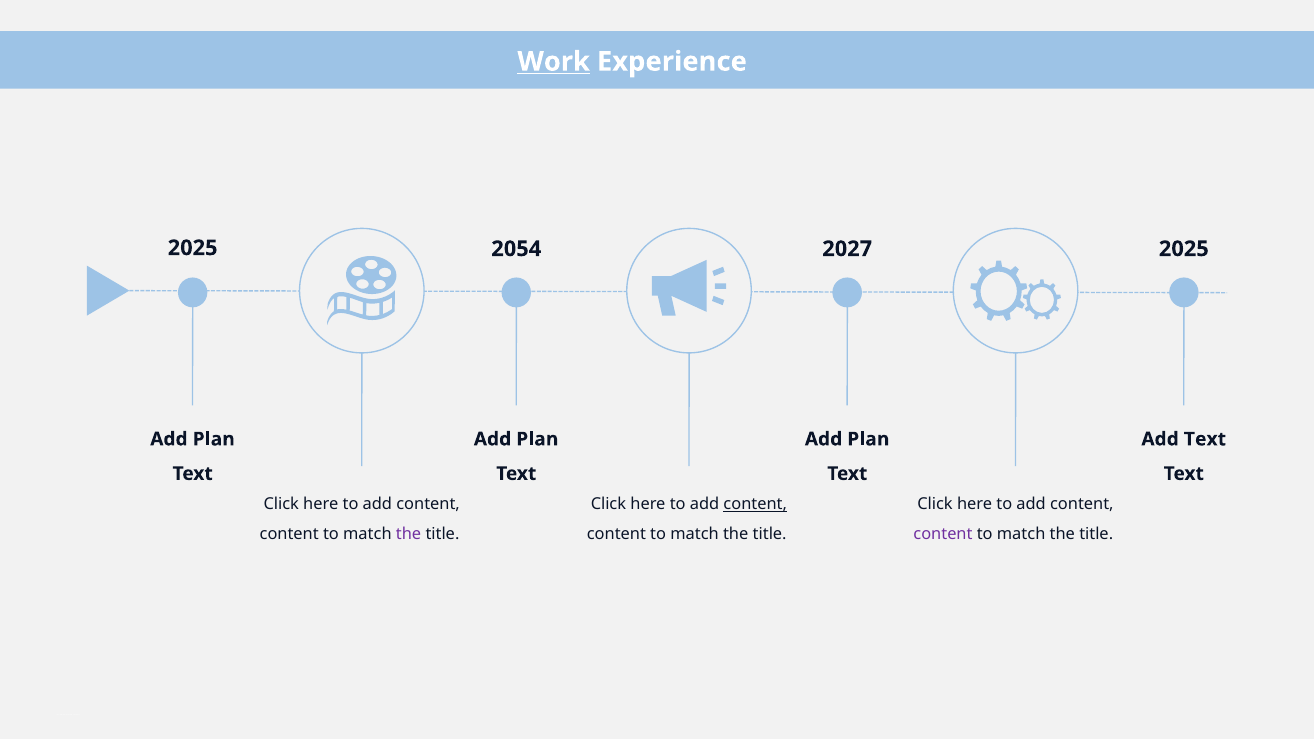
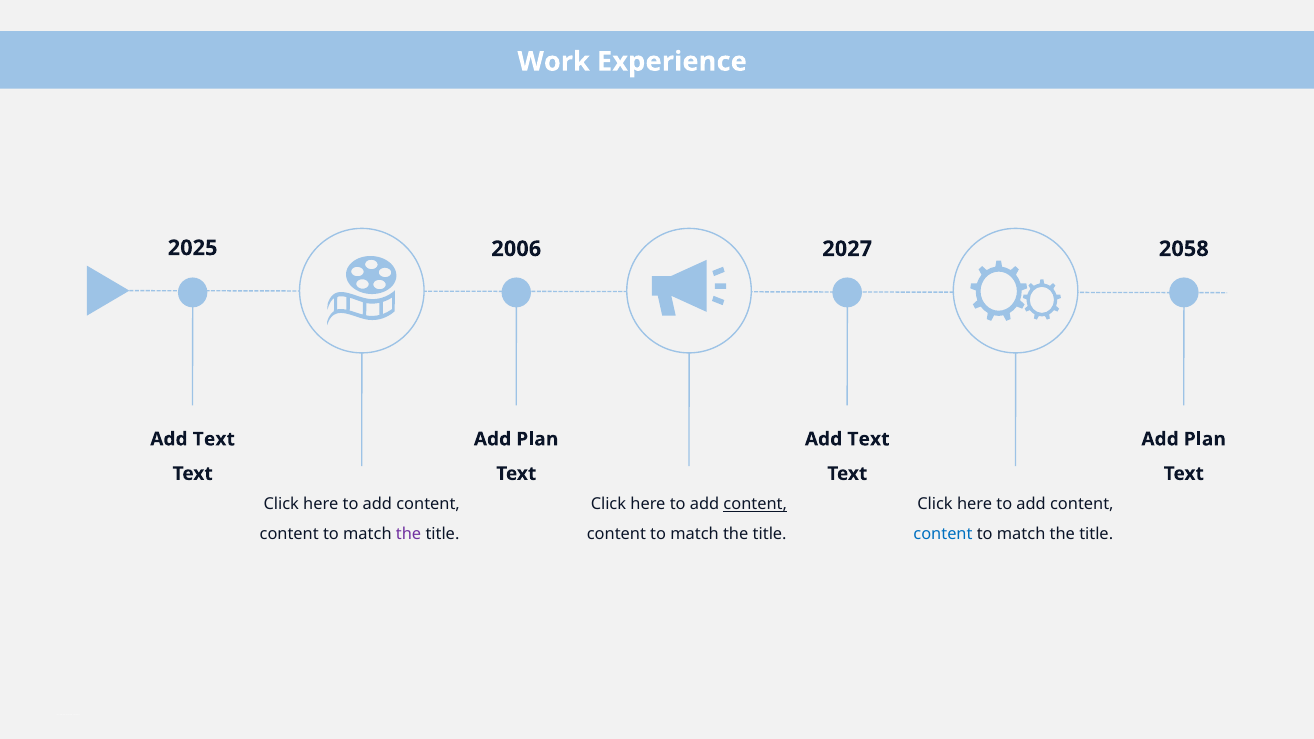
Work underline: present -> none (554, 62)
2054: 2054 -> 2006 (516, 249)
2027 2025: 2025 -> 2058 (1184, 249)
Plan: Plan -> Text (214, 439)
Plan: Plan -> Text (868, 439)
Text: Text -> Plan (1205, 439)
content colour: purple -> blue (943, 534)
